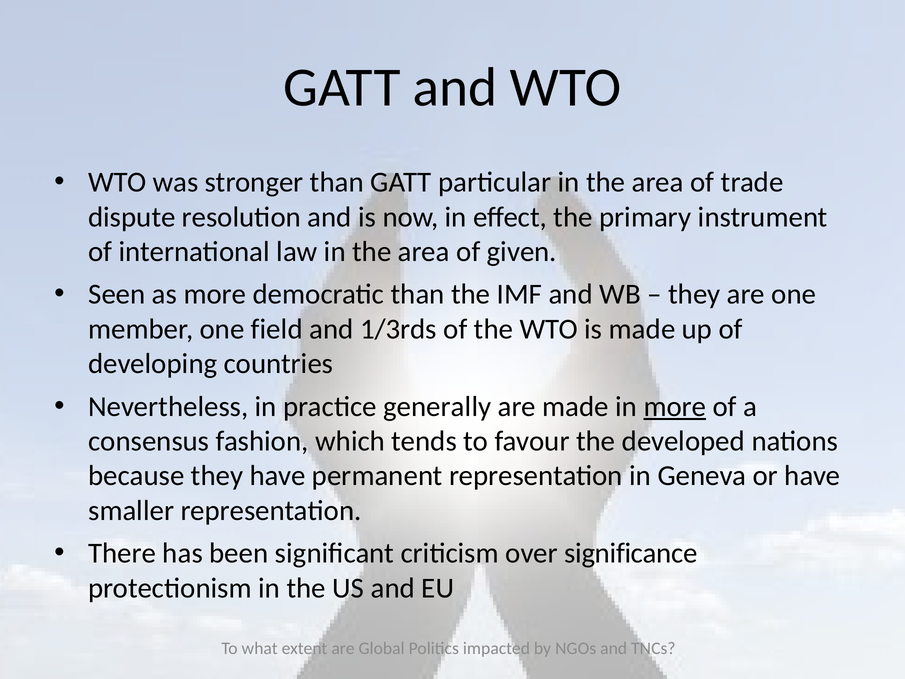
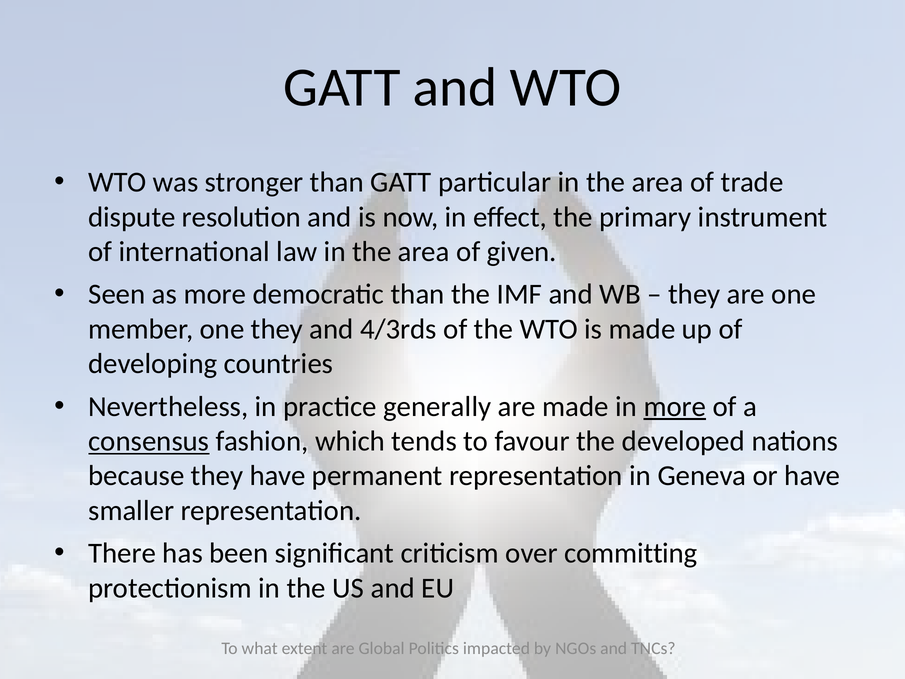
one field: field -> they (277, 329)
1/3rds: 1/3rds -> 4/3rds (398, 329)
consensus underline: none -> present (149, 441)
significance: significance -> committing (631, 553)
